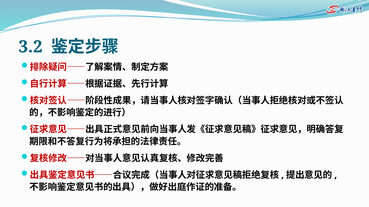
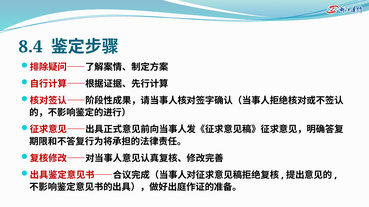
3.2: 3.2 -> 8.4 (30, 47)
